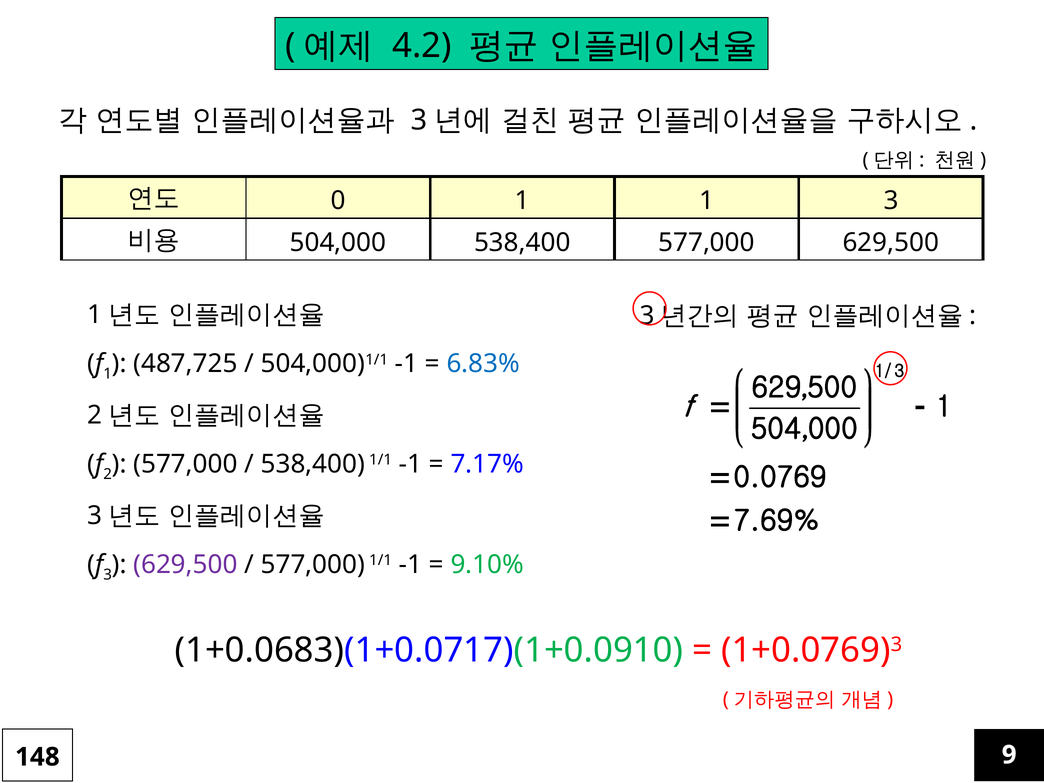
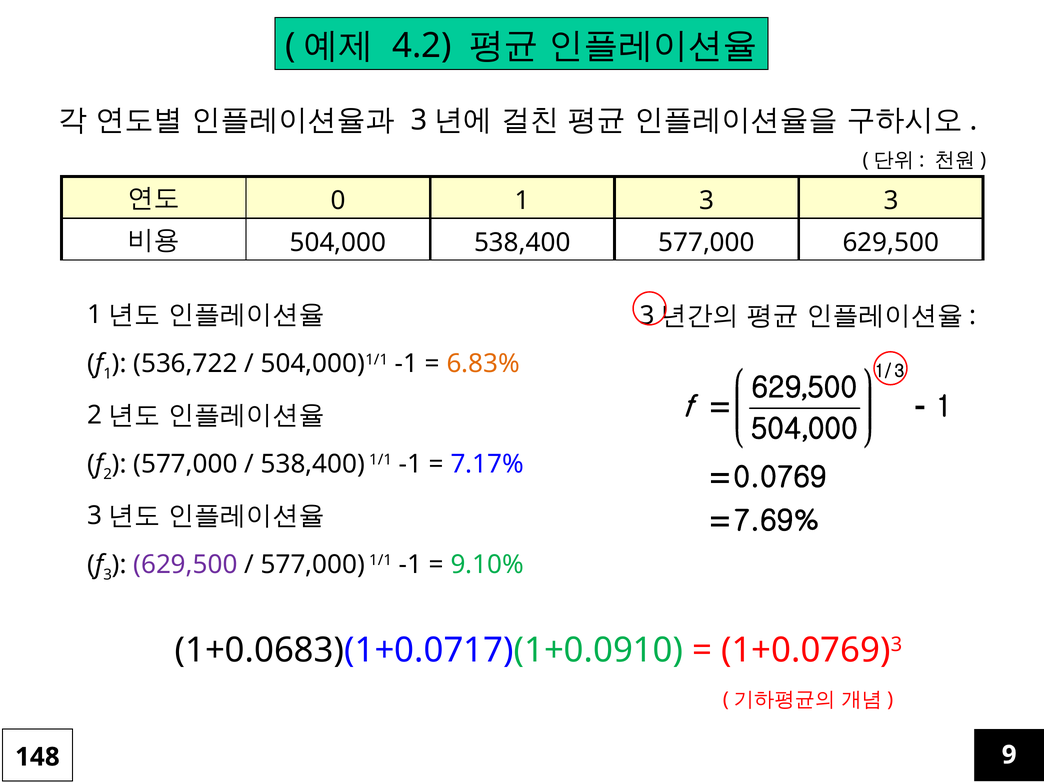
1 1: 1 -> 3 (707, 201)
487,725: 487,725 -> 536,722 (185, 364)
6.83% colour: blue -> orange (483, 364)
